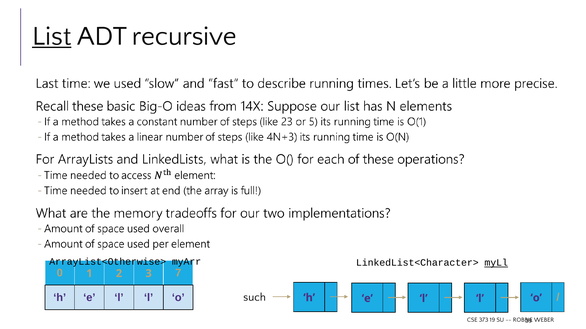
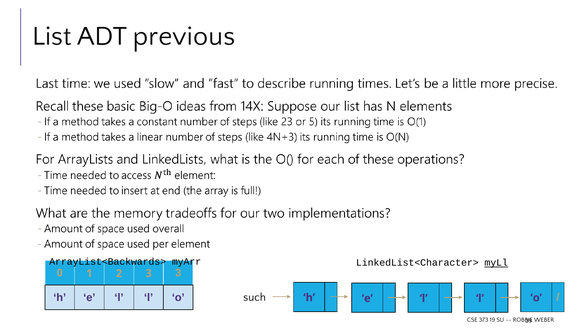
List underline: present -> none (52, 36)
recursive: recursive -> previous (184, 36)
ArrayList<Otherwise>: ArrayList<Otherwise> -> ArrayList<Backwards> (108, 262)
3 7: 7 -> 3 (178, 273)
